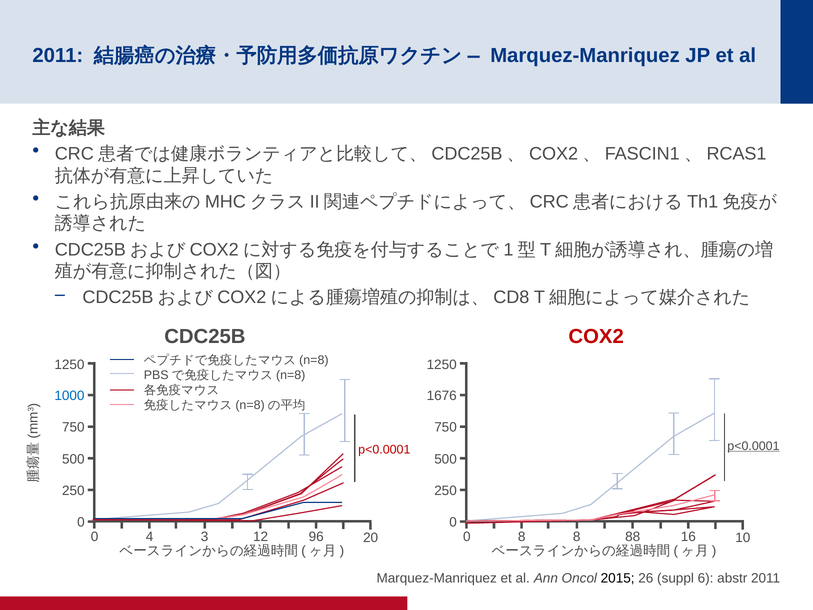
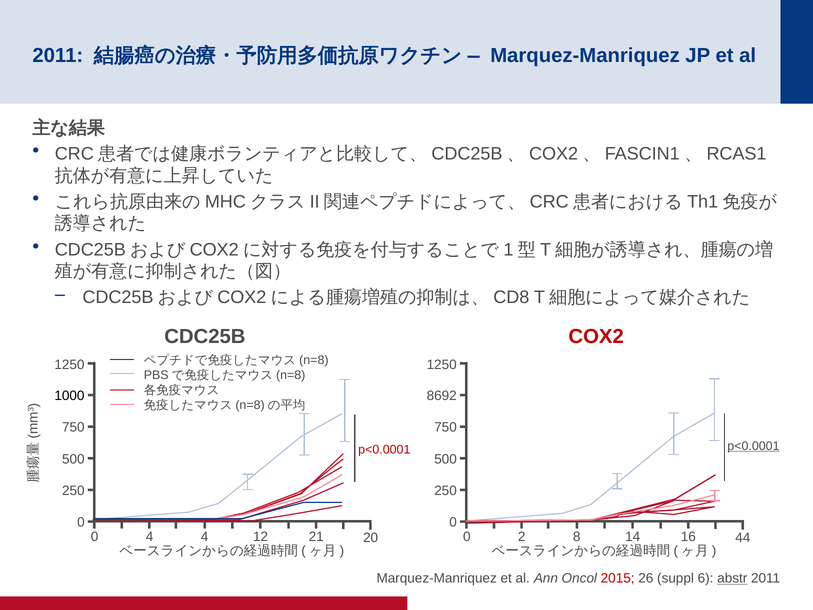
1000 colour: blue -> black (69, 396)
1676: 1676 -> 8692 (442, 396)
4 3: 3 -> 4 (205, 536)
96: 96 -> 21 (316, 536)
0 8: 8 -> 2 (522, 536)
88: 88 -> 14 (633, 536)
10: 10 -> 44 (743, 537)
2015 colour: black -> red (618, 578)
abstr underline: none -> present (732, 578)
